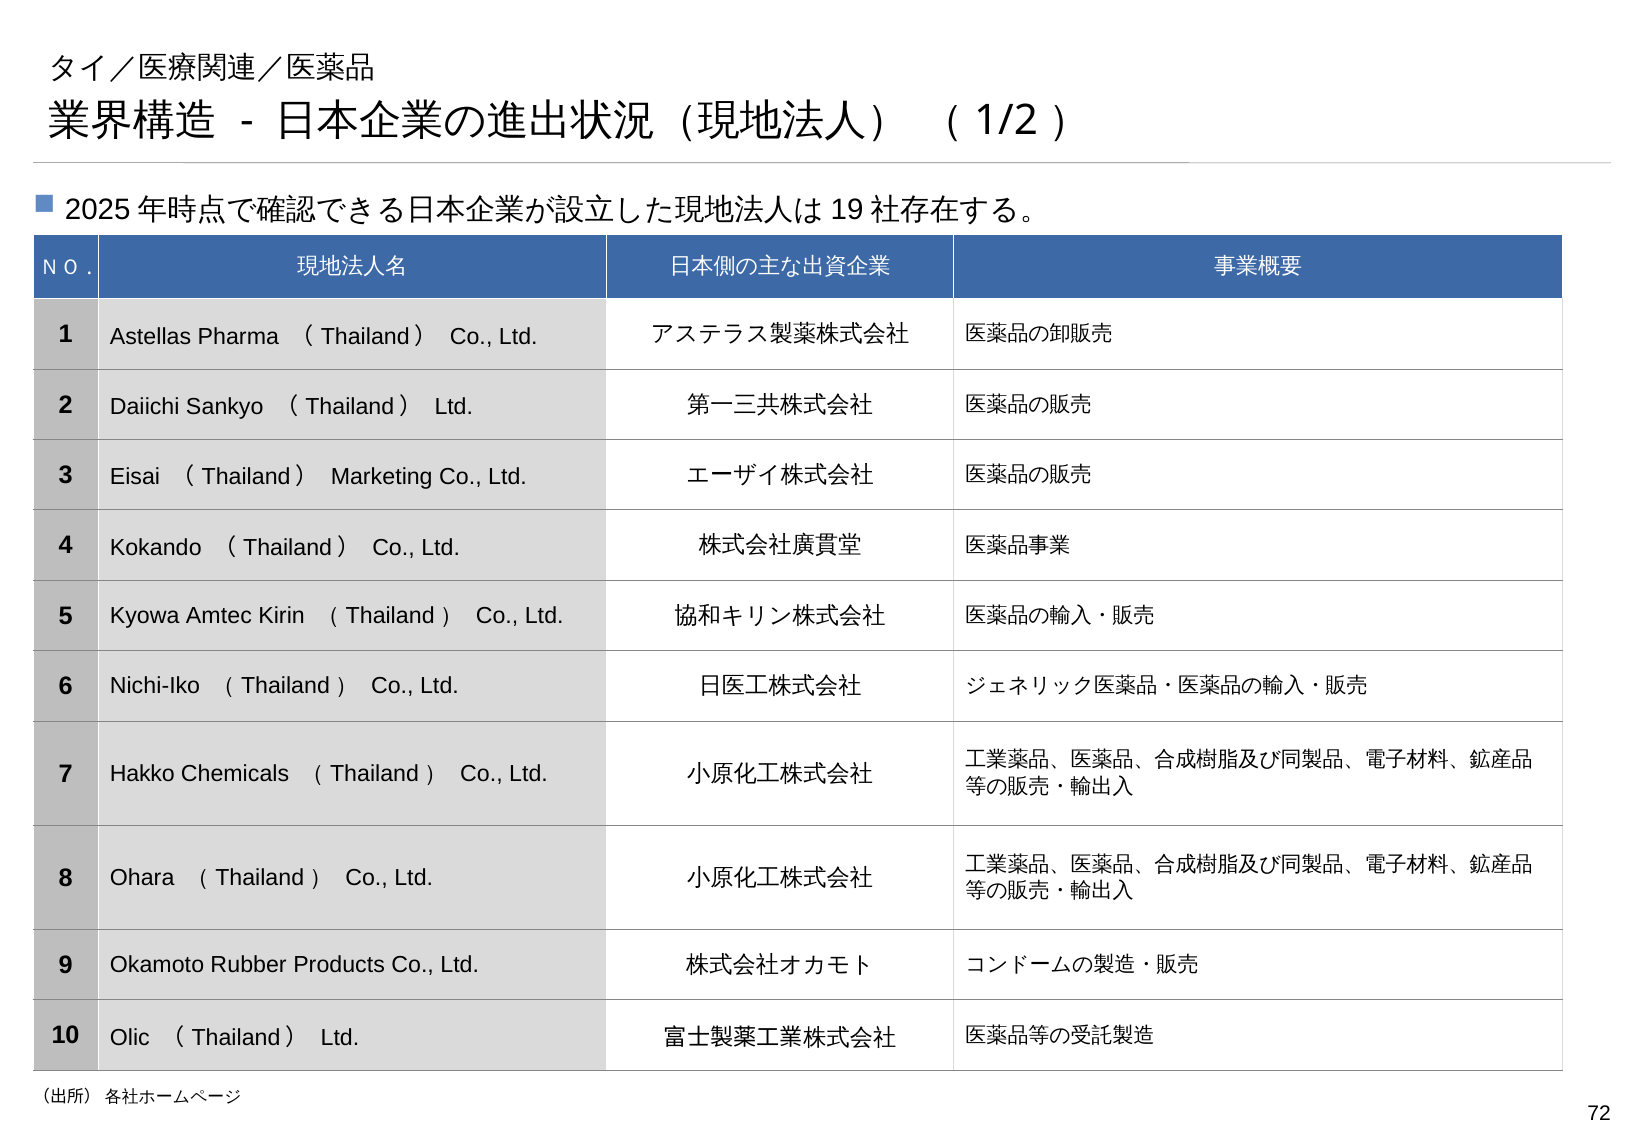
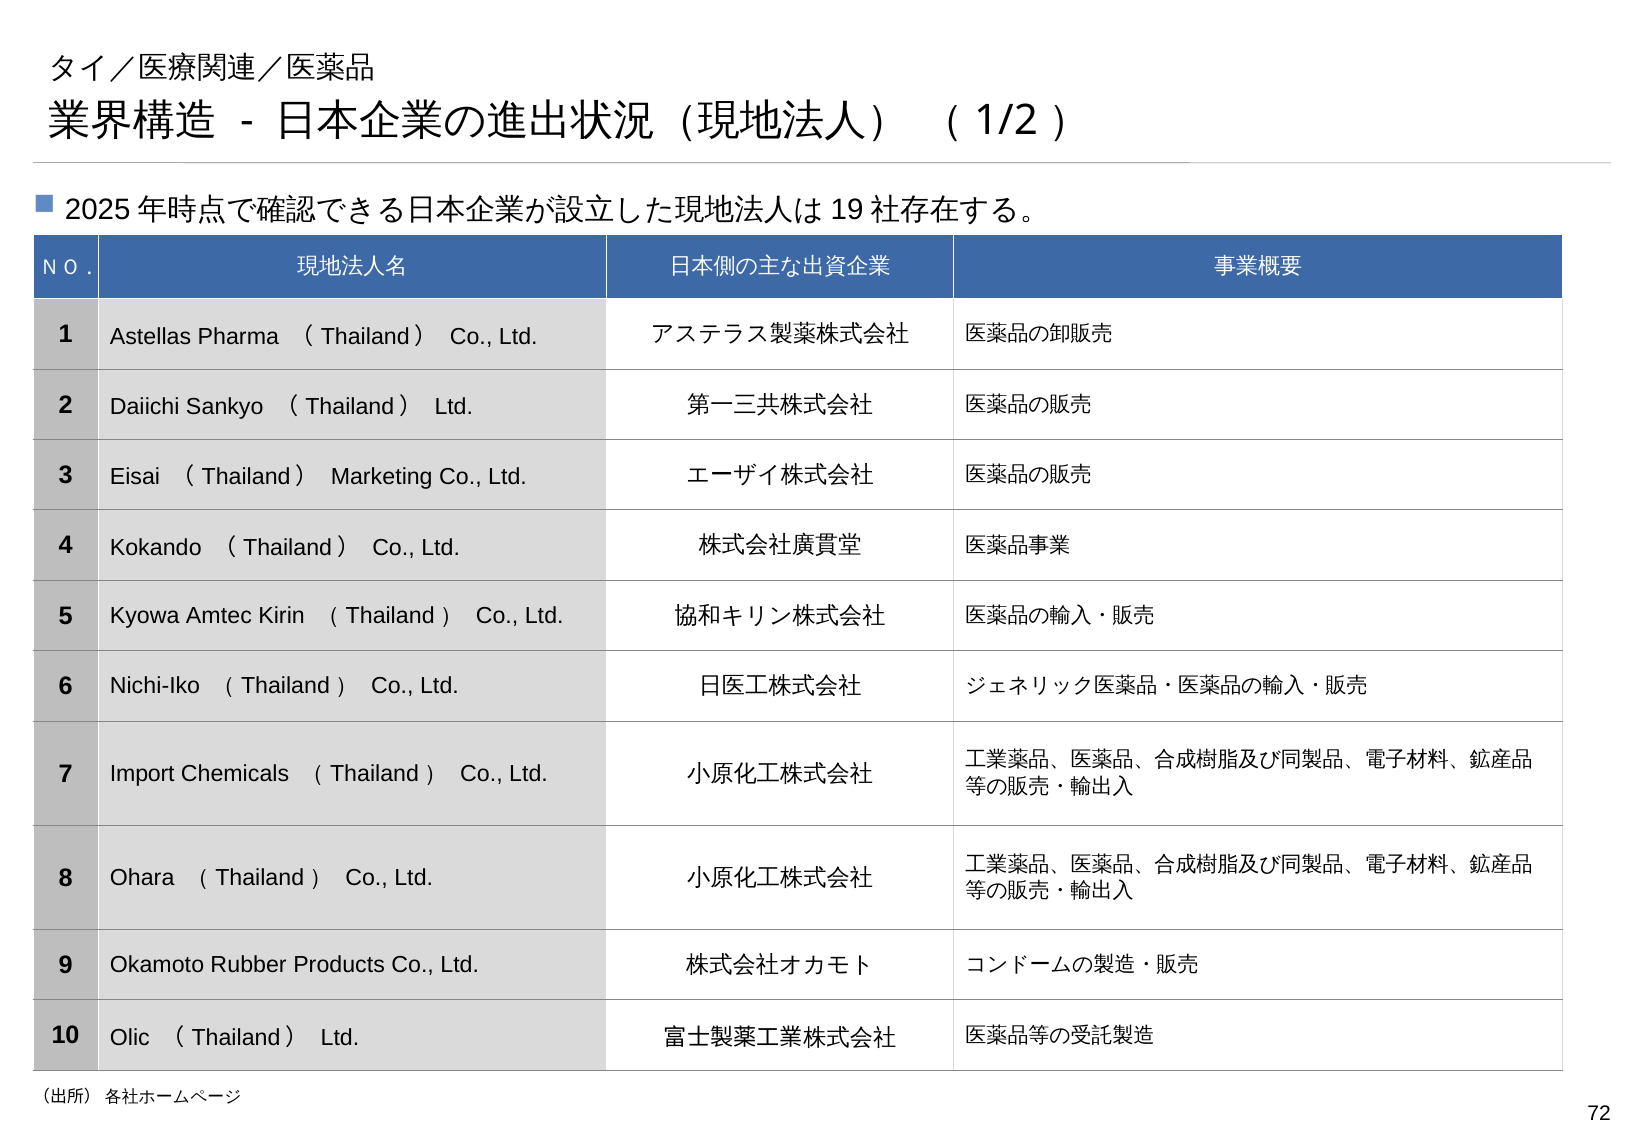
Hakko: Hakko -> Import (142, 774)
